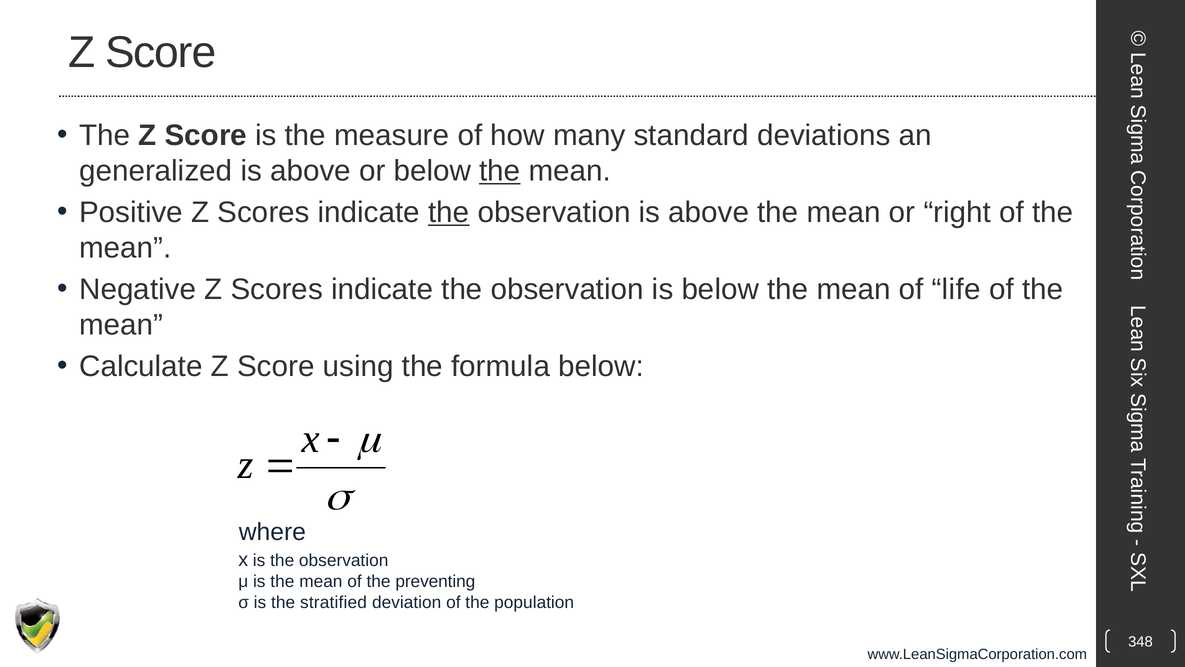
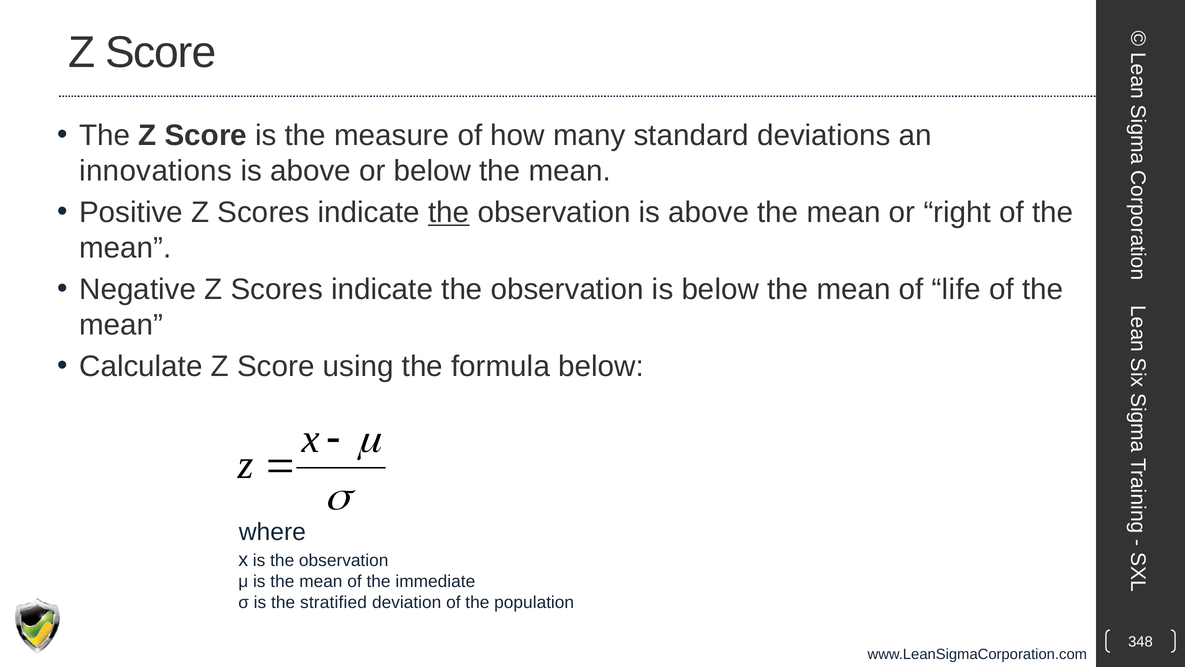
generalized: generalized -> innovations (156, 171)
the underline: present -> none (500, 171)
preventing: preventing -> immediate (435, 581)
